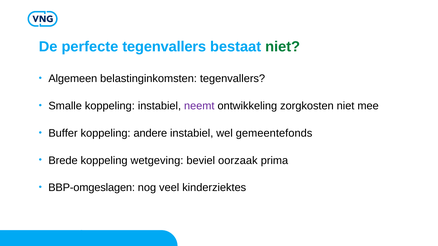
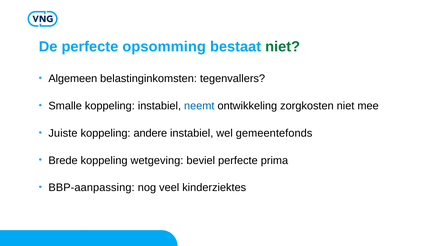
perfecte tegenvallers: tegenvallers -> opsomming (164, 47)
neemt colour: purple -> blue (199, 106)
Buffer: Buffer -> Juiste (63, 133)
beviel oorzaak: oorzaak -> perfecte (238, 161)
BBP-omgeslagen: BBP-omgeslagen -> BBP-aanpassing (92, 188)
